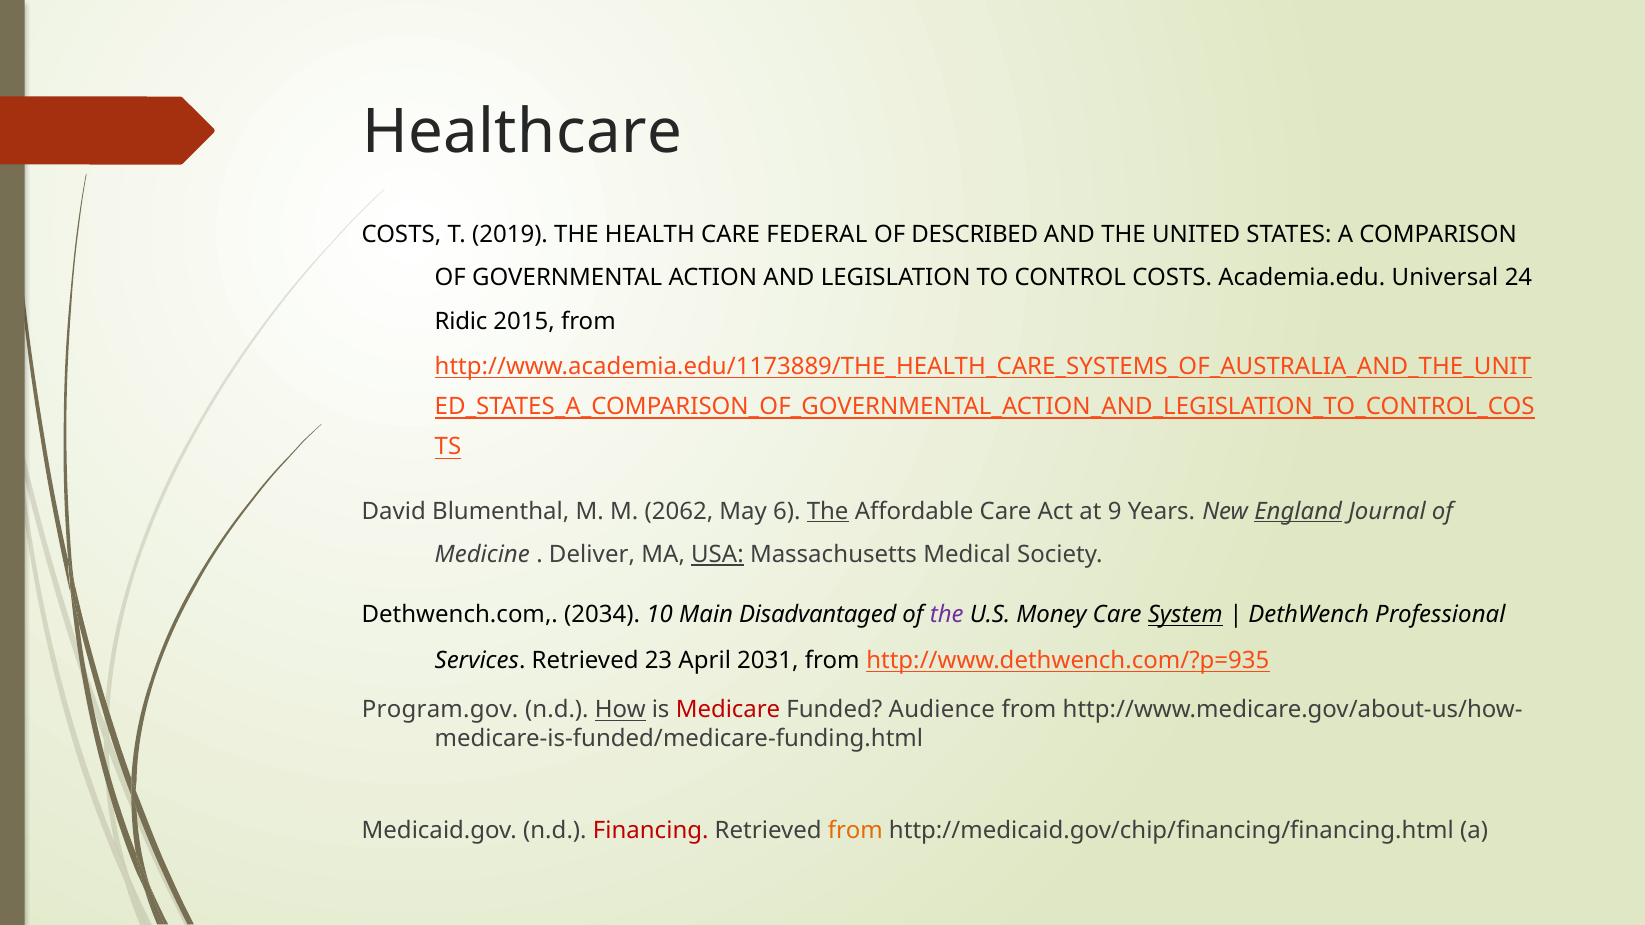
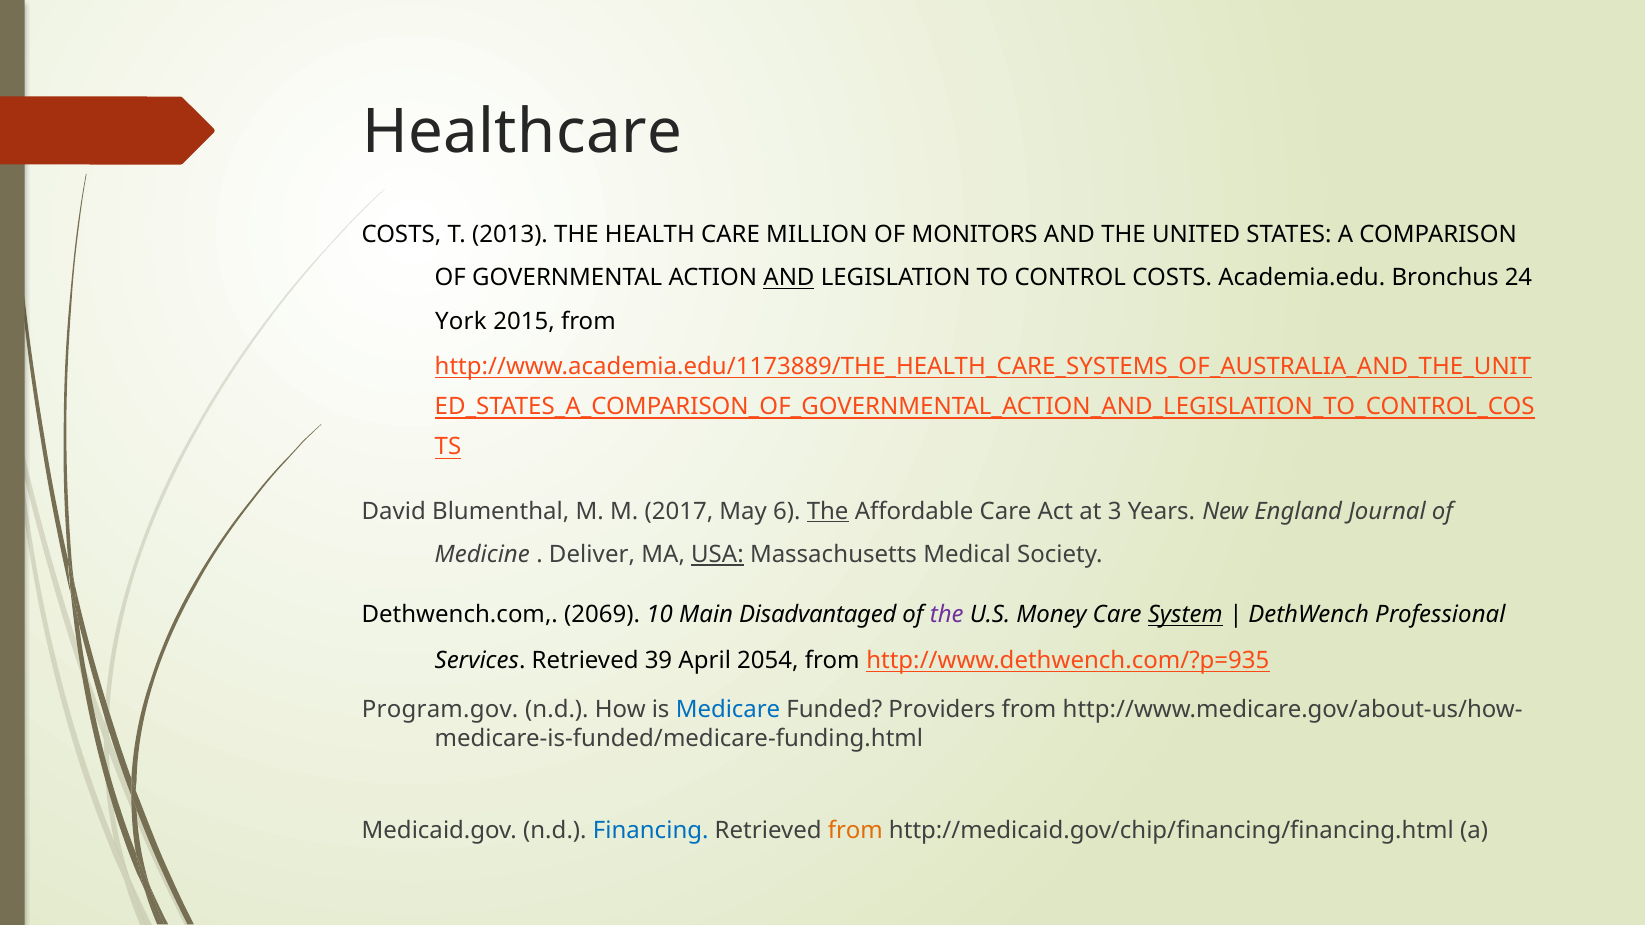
2019: 2019 -> 2013 (510, 235)
FEDERAL: FEDERAL -> MILLION (817, 235)
DESCRIBED: DESCRIBED -> MONITORS (975, 235)
AND underline: none -> present (789, 278)
Universal: Universal -> Bronchus (1445, 278)
Ridic: Ridic -> York (461, 321)
2062: 2062 -> 2017 (679, 511)
9: 9 -> 3 (1115, 511)
England underline: present -> none (1298, 511)
2034: 2034 -> 2069 (602, 615)
23: 23 -> 39 (658, 660)
2031: 2031 -> 2054 (768, 660)
How underline: present -> none (620, 710)
Medicare colour: red -> blue (728, 710)
Audience: Audience -> Providers (942, 710)
Financing colour: red -> blue (651, 831)
